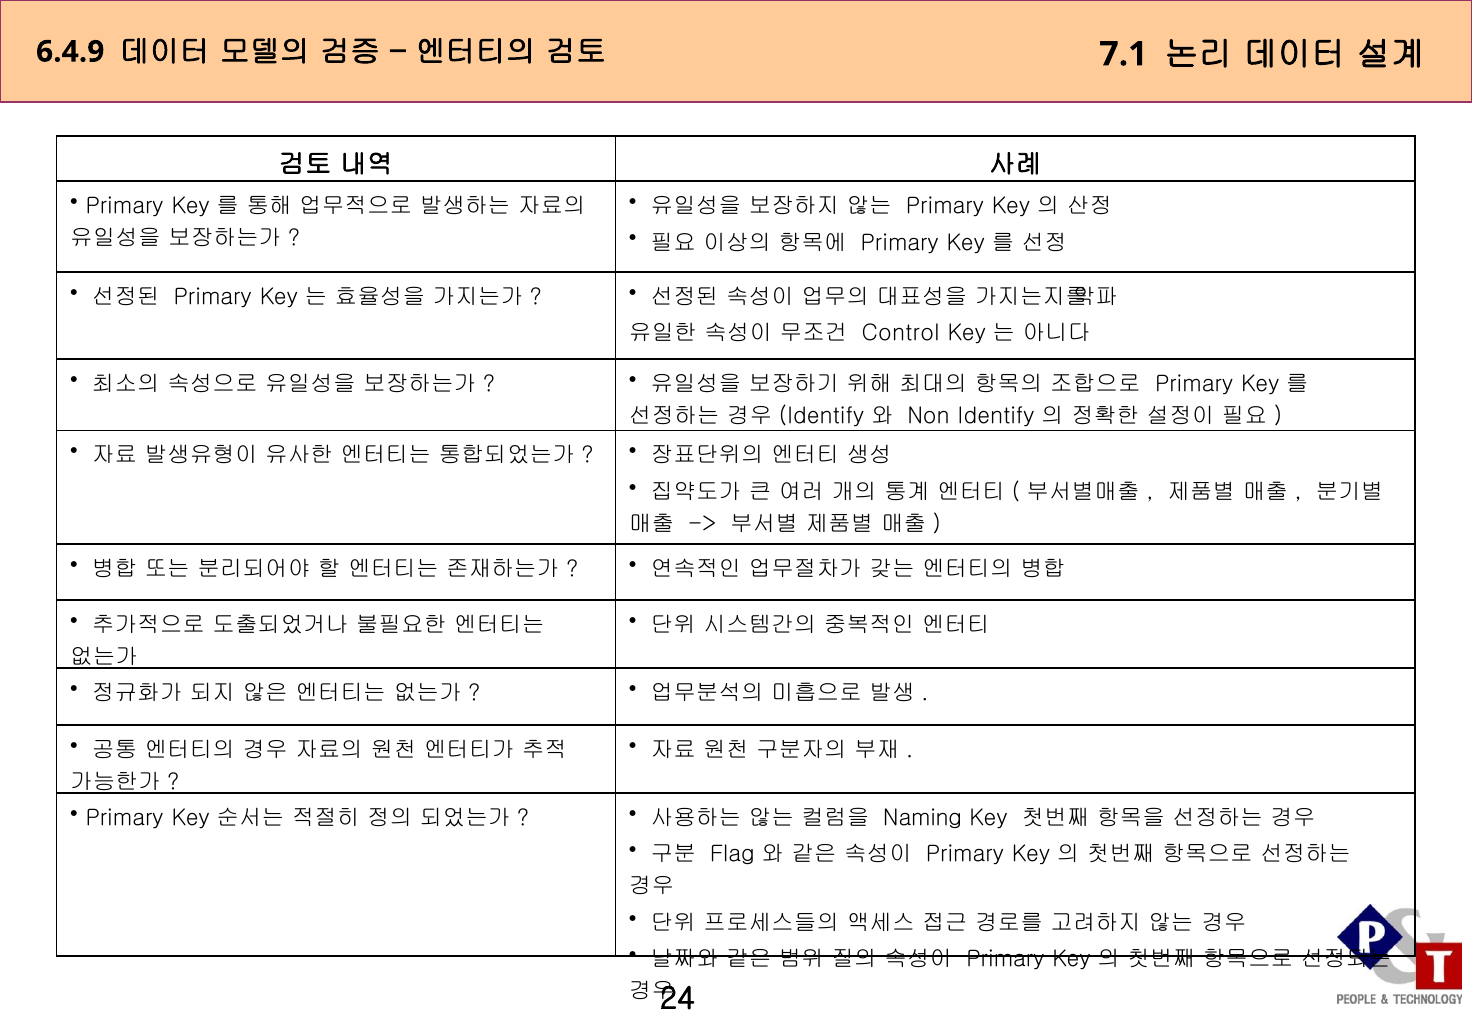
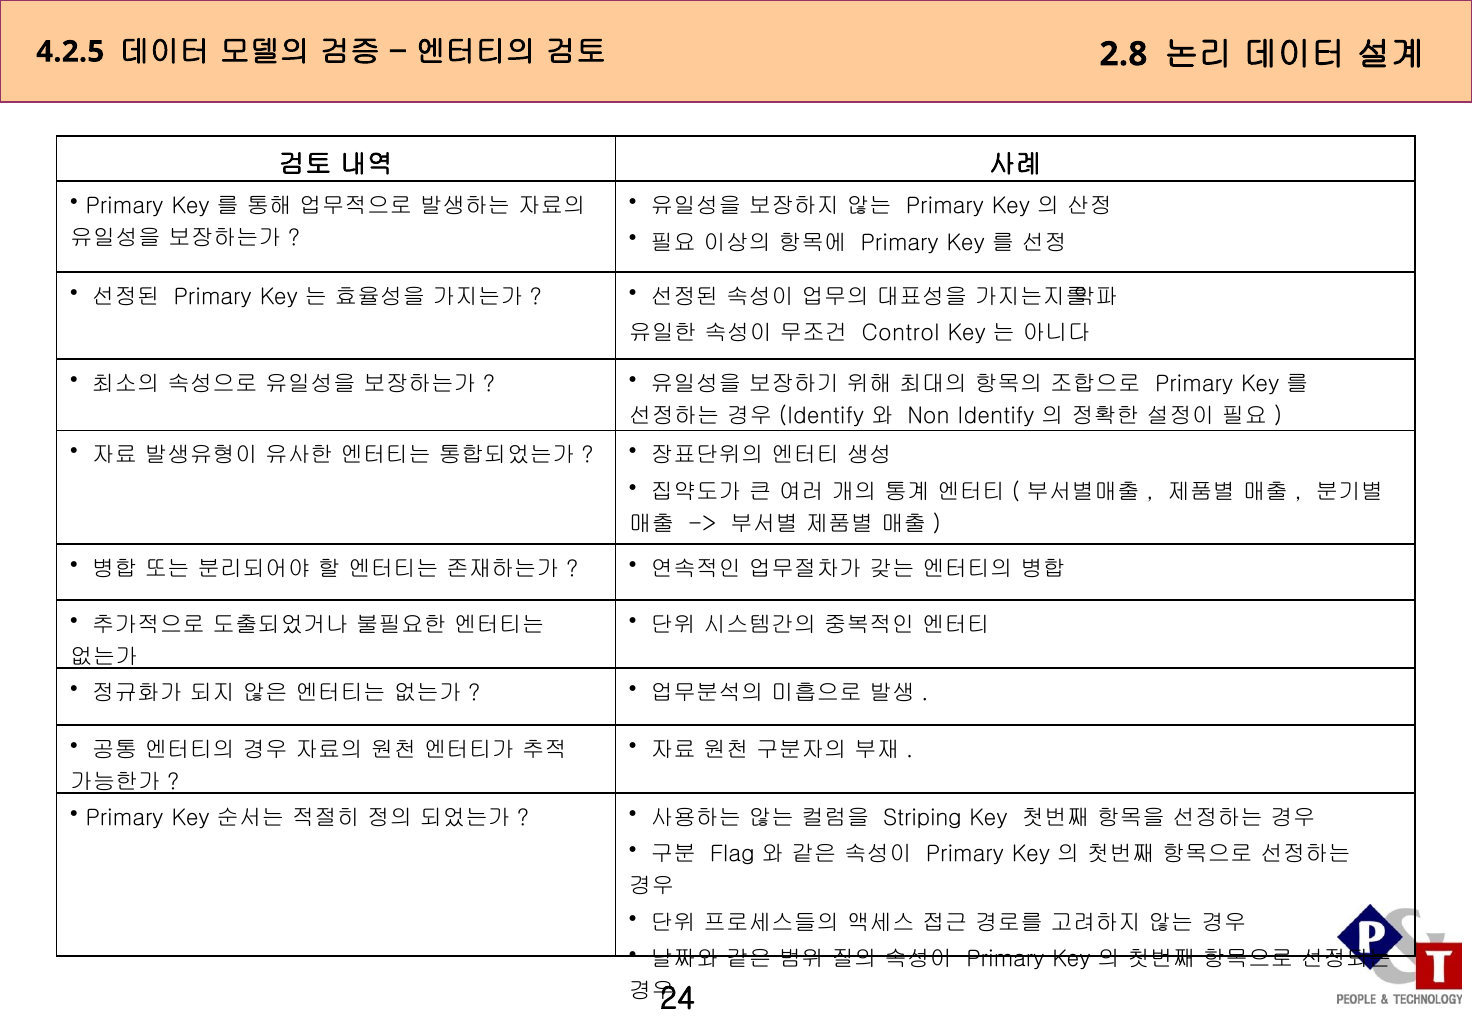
6.4.9: 6.4.9 -> 4.2.5 (70, 52)
7.1: 7.1 -> 2.8 (1123, 54)
Naming: Naming -> Striping (923, 818)
